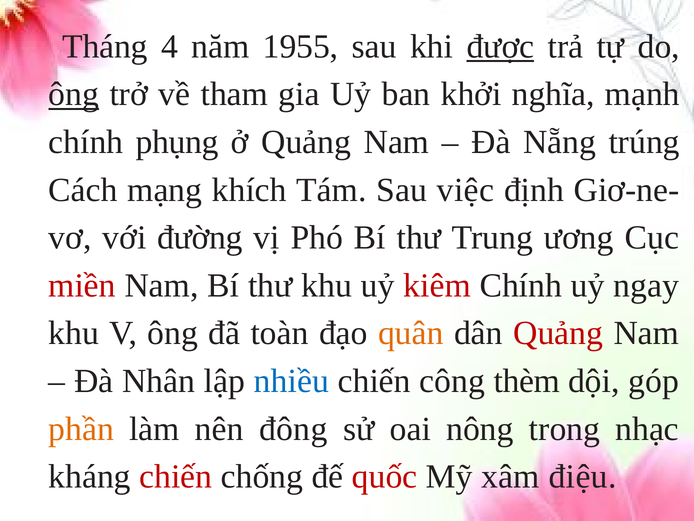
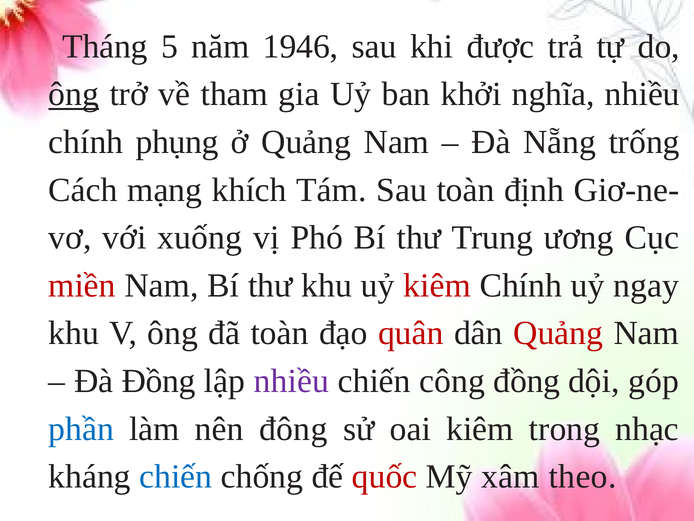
4: 4 -> 5 (170, 46)
1955: 1955 -> 1946 (301, 46)
được underline: present -> none (500, 46)
nghĩa mạnh: mạnh -> nhiều (642, 94)
trúng: trúng -> trống (644, 142)
Sau việc: việc -> toàn (466, 190)
đường: đường -> xuống (200, 237)
quân colour: orange -> red (411, 333)
Đà Nhân: Nhân -> Đồng (159, 381)
nhiều colour: blue -> purple (291, 381)
công thèm: thèm -> đồng (527, 381)
phần colour: orange -> blue (81, 428)
oai nông: nông -> kiêm (480, 428)
chiến colour: red -> blue (176, 476)
điệu: điệu -> theo (583, 476)
